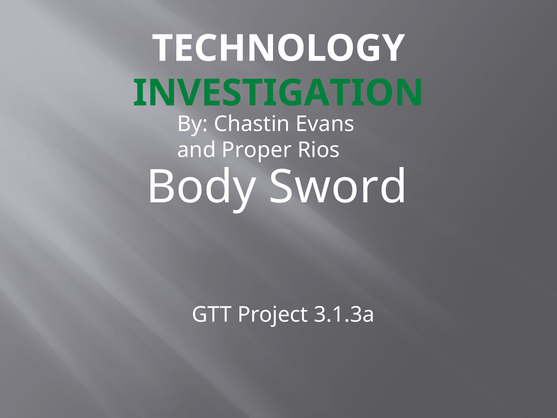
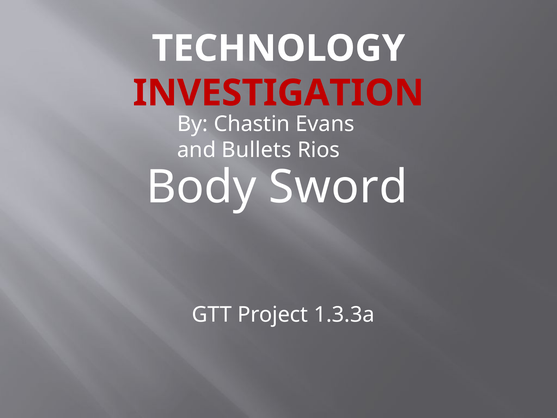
INVESTIGATION colour: green -> red (278, 93)
Proper: Proper -> Bullets (257, 150)
3.1.3a: 3.1.3a -> 1.3.3a (344, 314)
